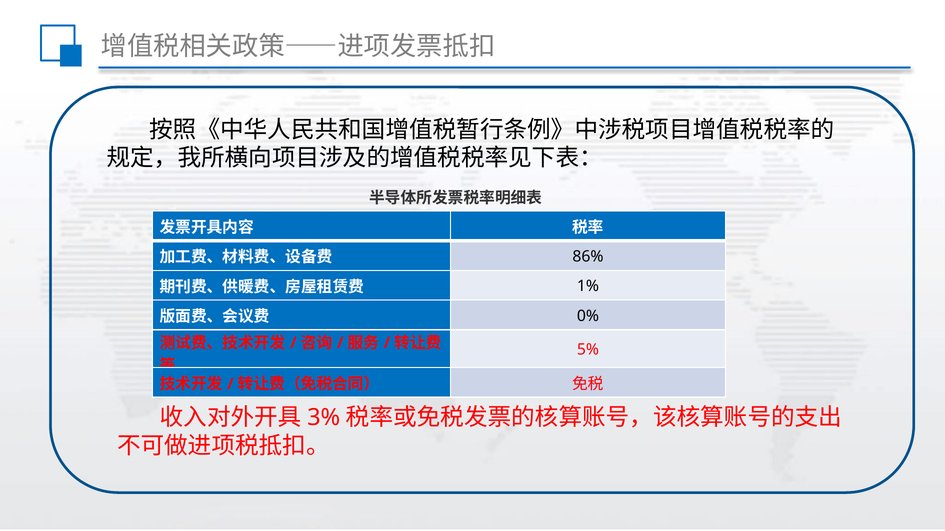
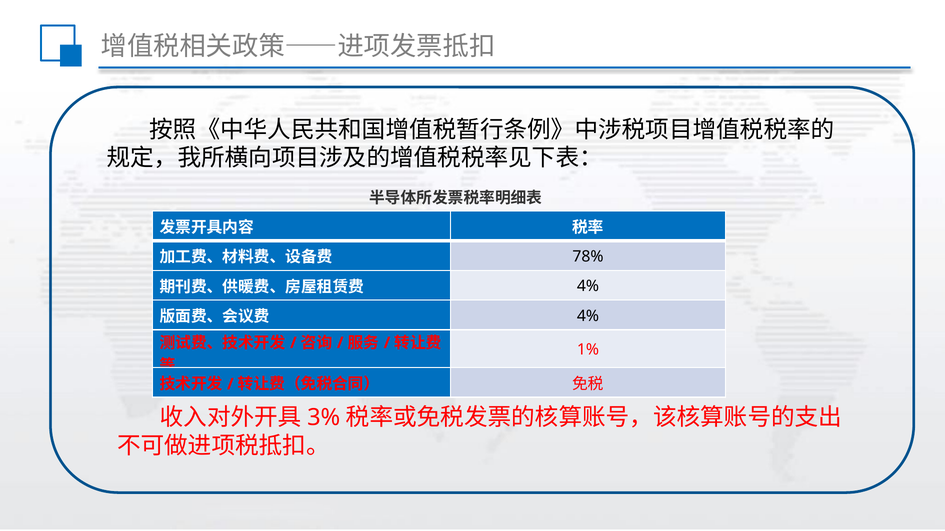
86%: 86% -> 78% (588, 257)
1%: 1% -> 4% (588, 287)
0%: 0% -> 4% (588, 316)
5%: 5% -> 1% (588, 350)
